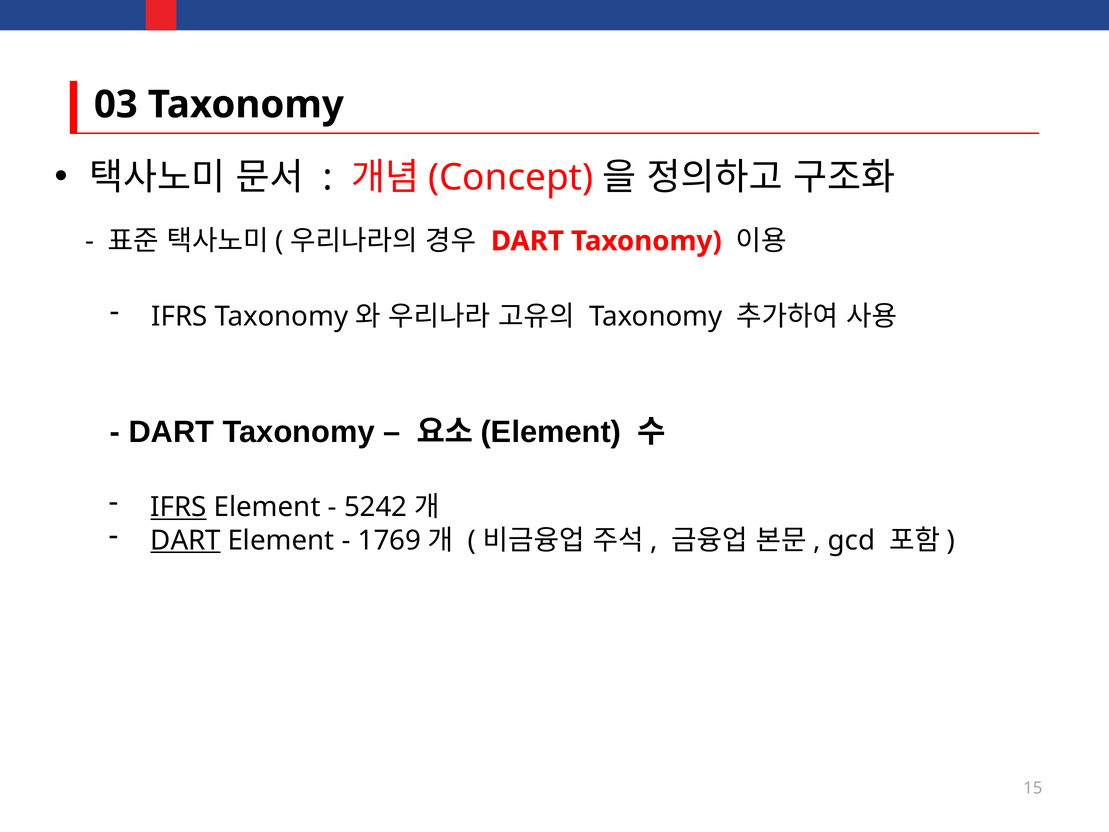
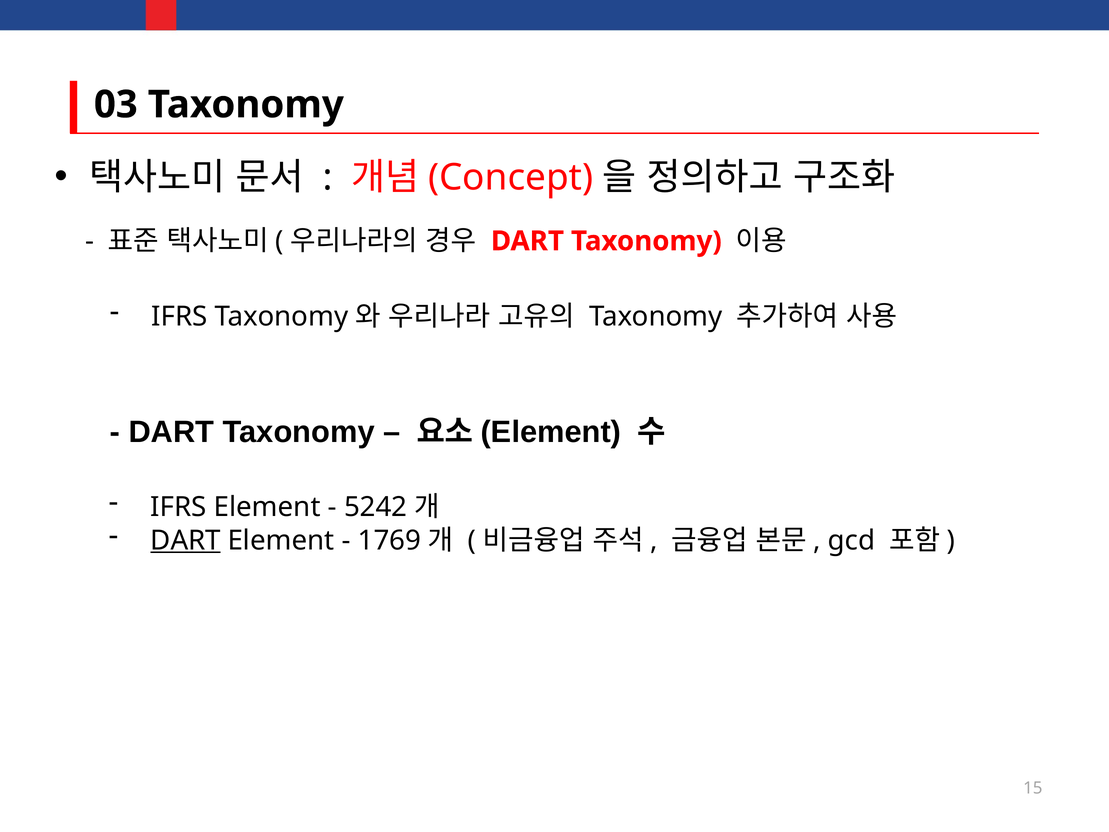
IFRS underline: present -> none (179, 507)
